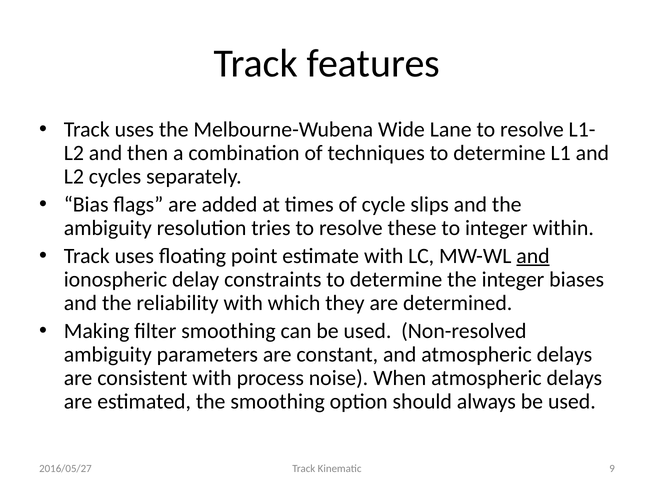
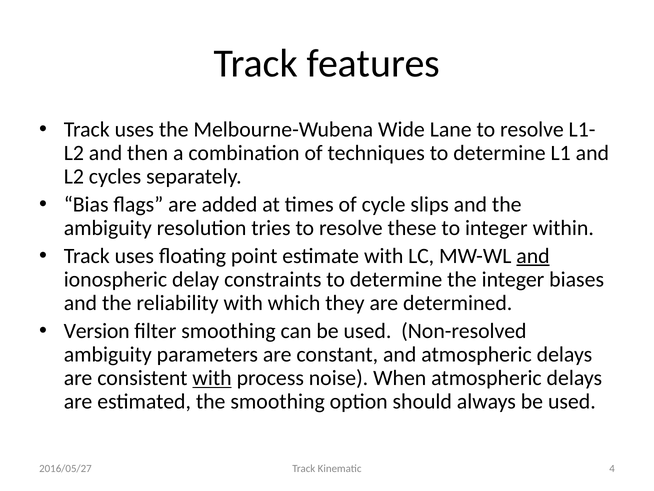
Making: Making -> Version (97, 331)
with underline: none -> present (212, 378)
9: 9 -> 4 (612, 468)
